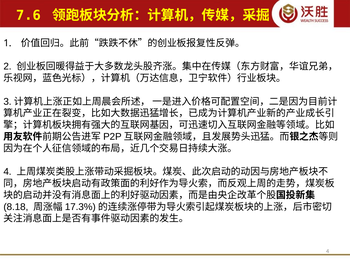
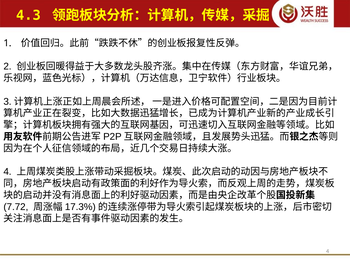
7.6: 7.6 -> 4.3 (29, 15)
8.18: 8.18 -> 7.72 (16, 206)
